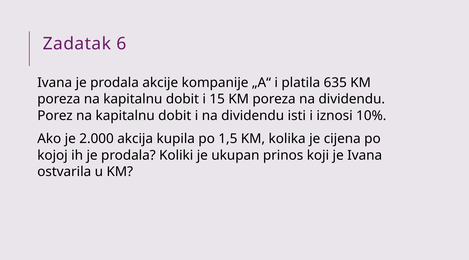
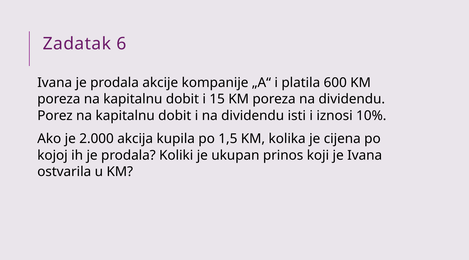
635: 635 -> 600 (335, 83)
